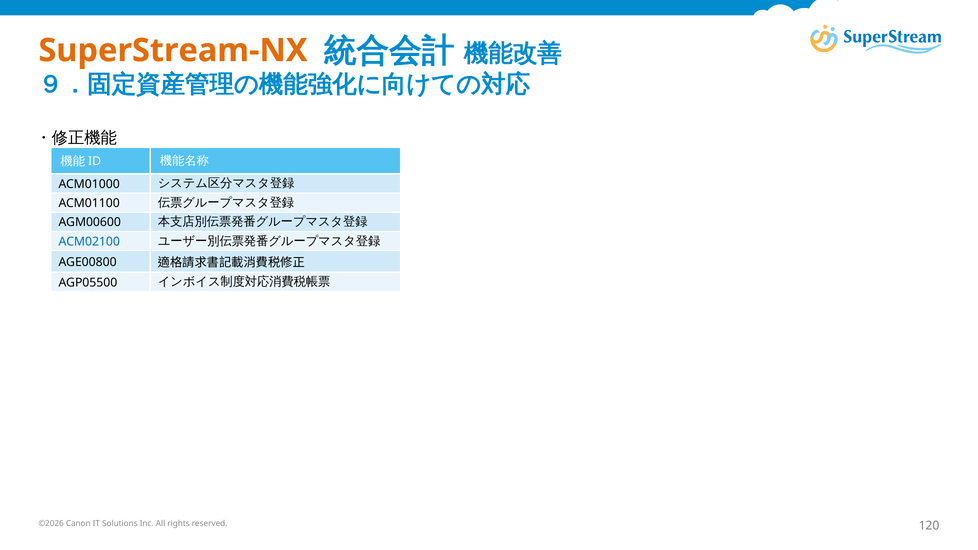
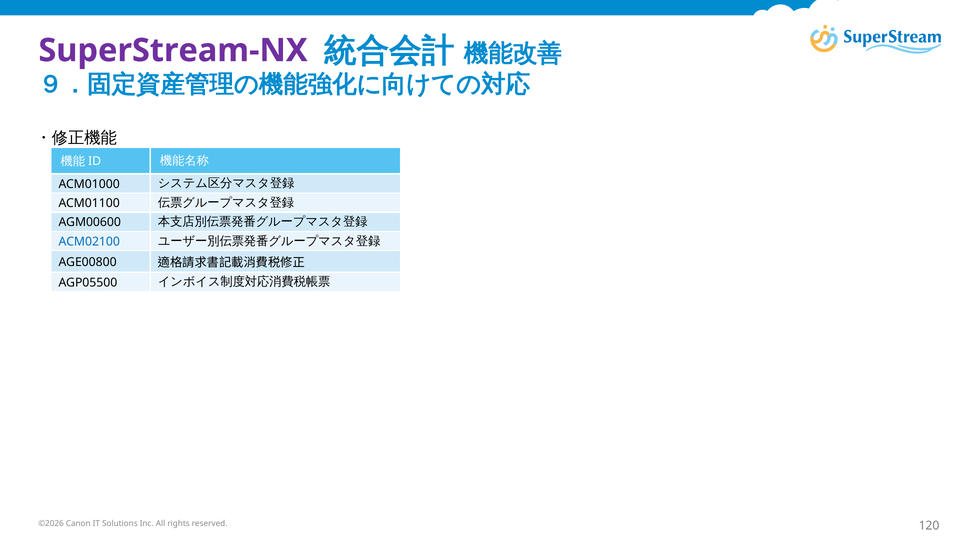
SuperStream-NX colour: orange -> purple (173, 50)
